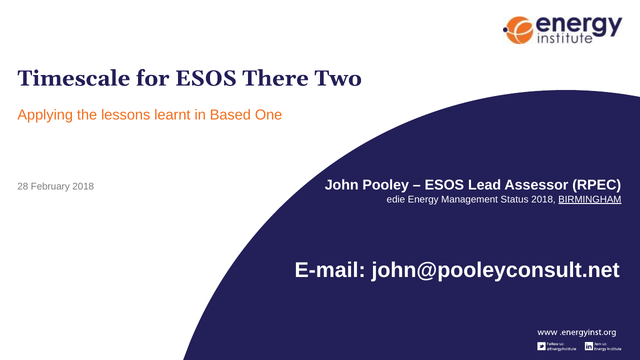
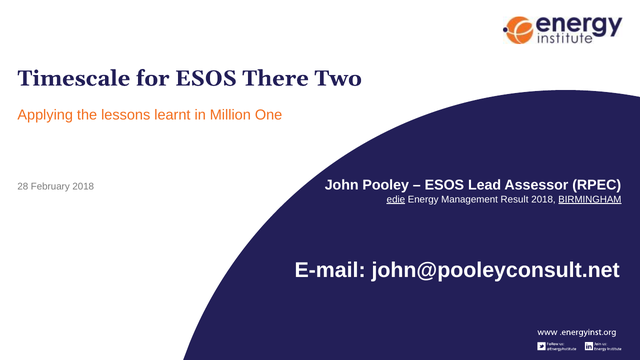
Based: Based -> Million (230, 115)
edie underline: none -> present (396, 199)
Status: Status -> Result (515, 199)
